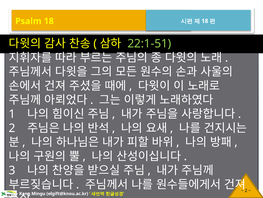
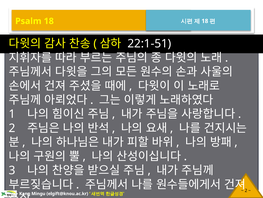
22:1-51 colour: light green -> white (149, 44)
